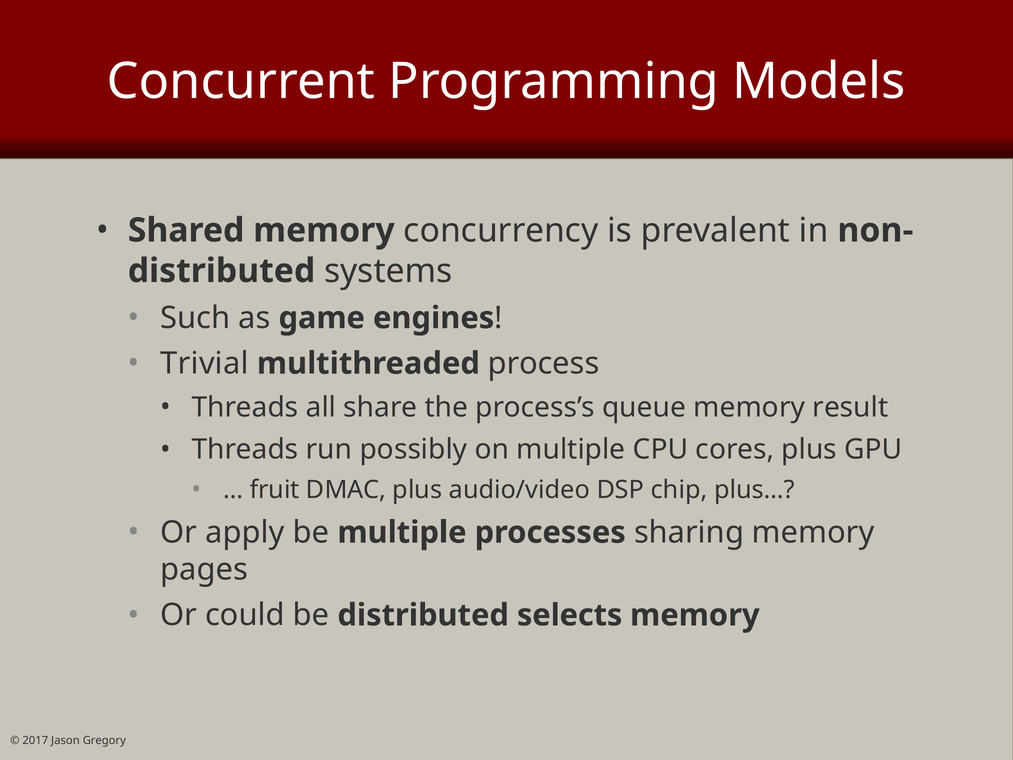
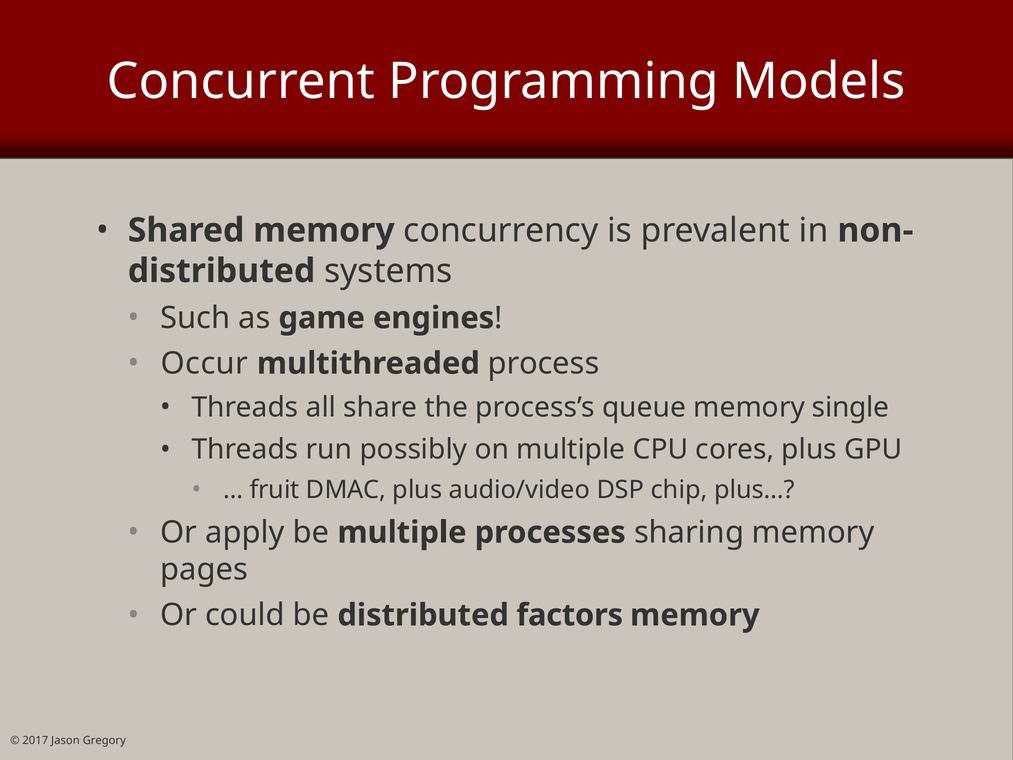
Trivial: Trivial -> Occur (204, 363)
result: result -> single (851, 407)
selects: selects -> factors (570, 615)
